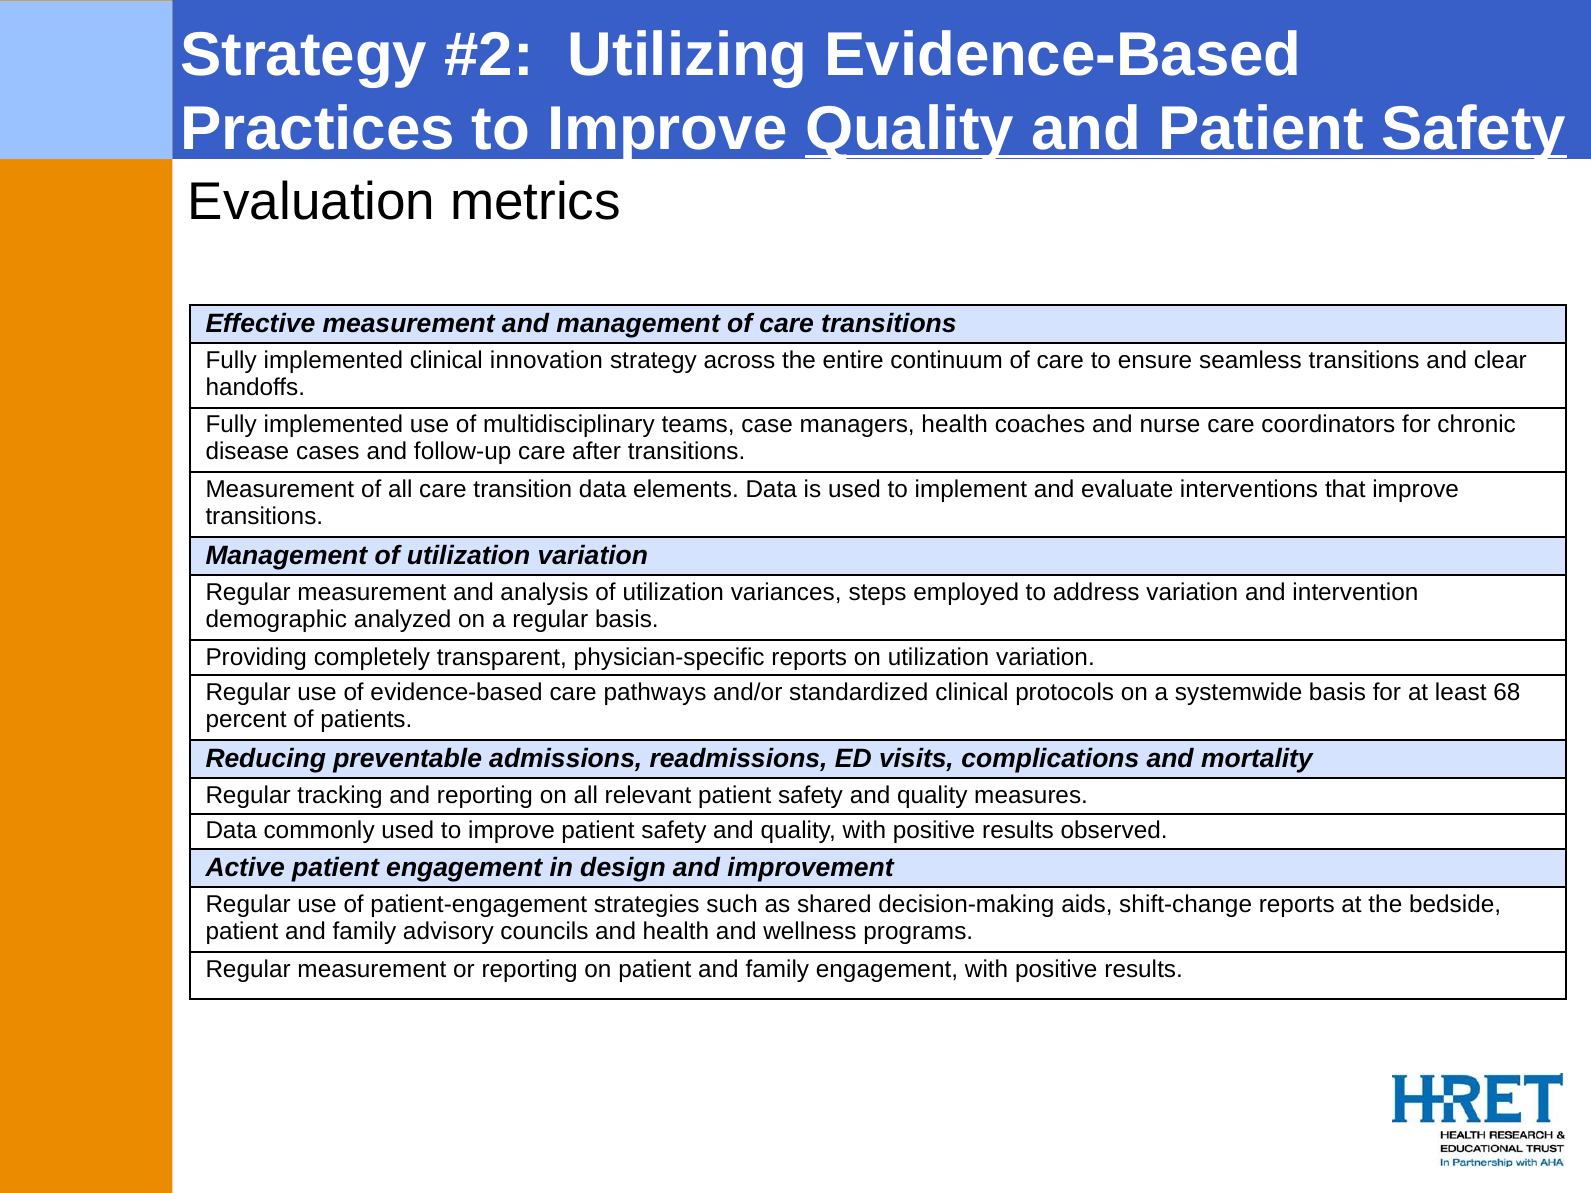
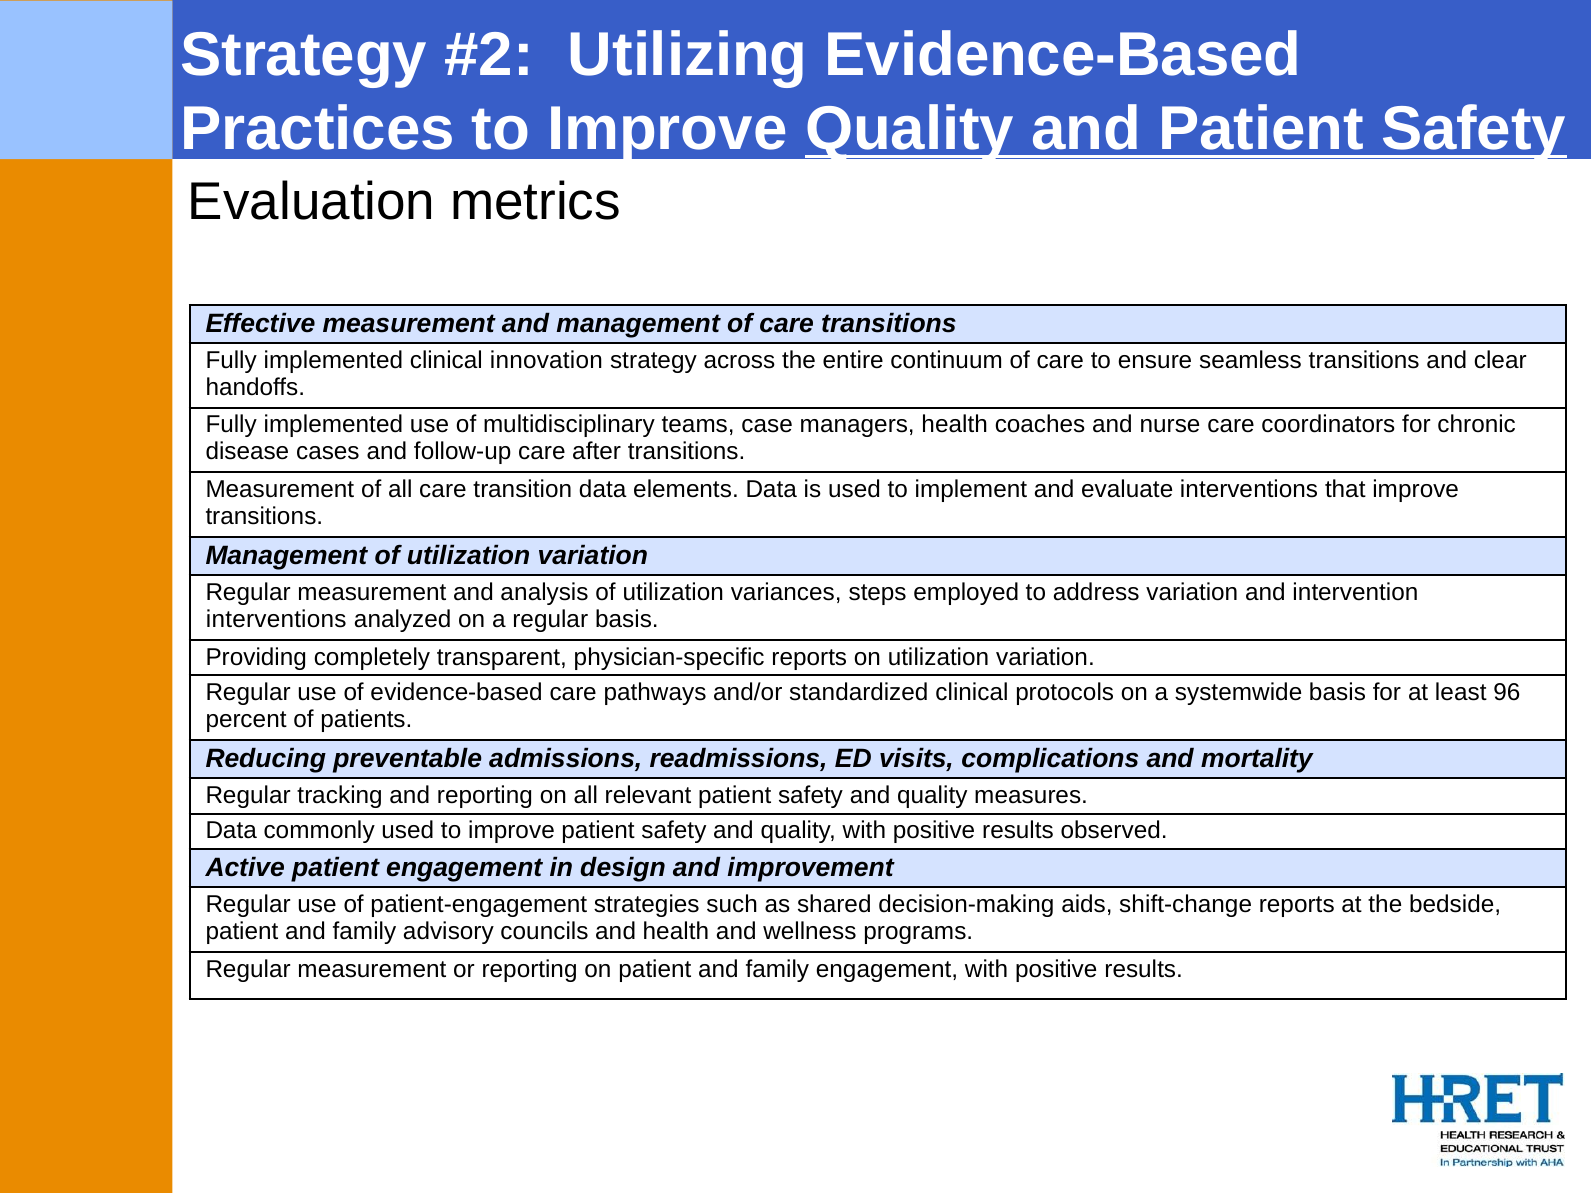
demographic: demographic -> interventions (276, 619)
68: 68 -> 96 (1507, 693)
